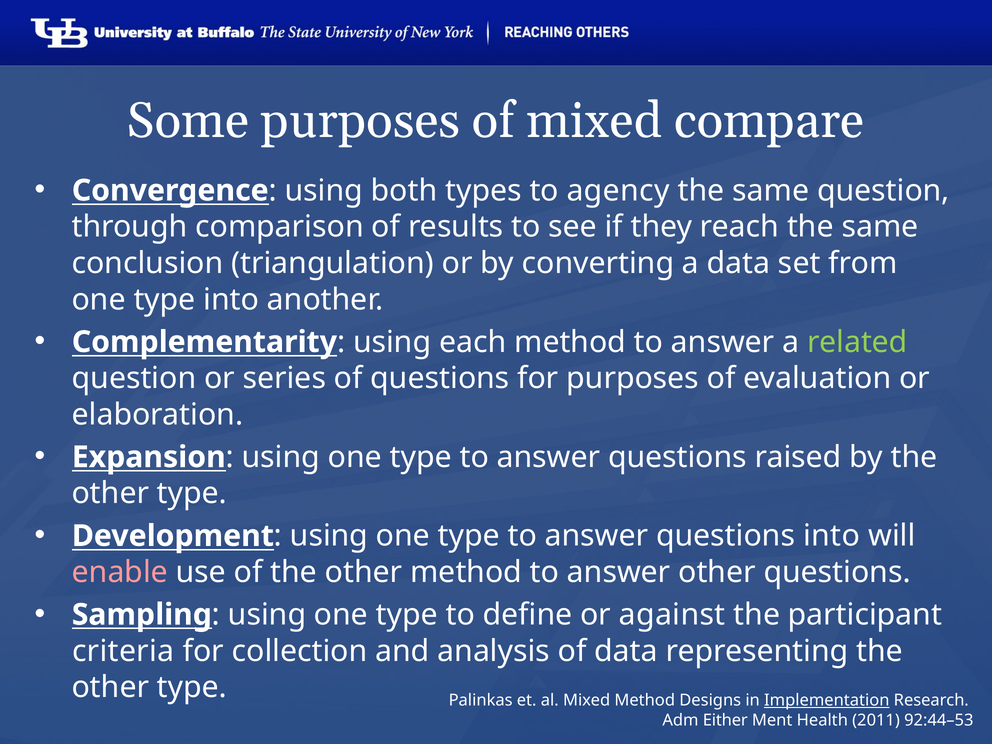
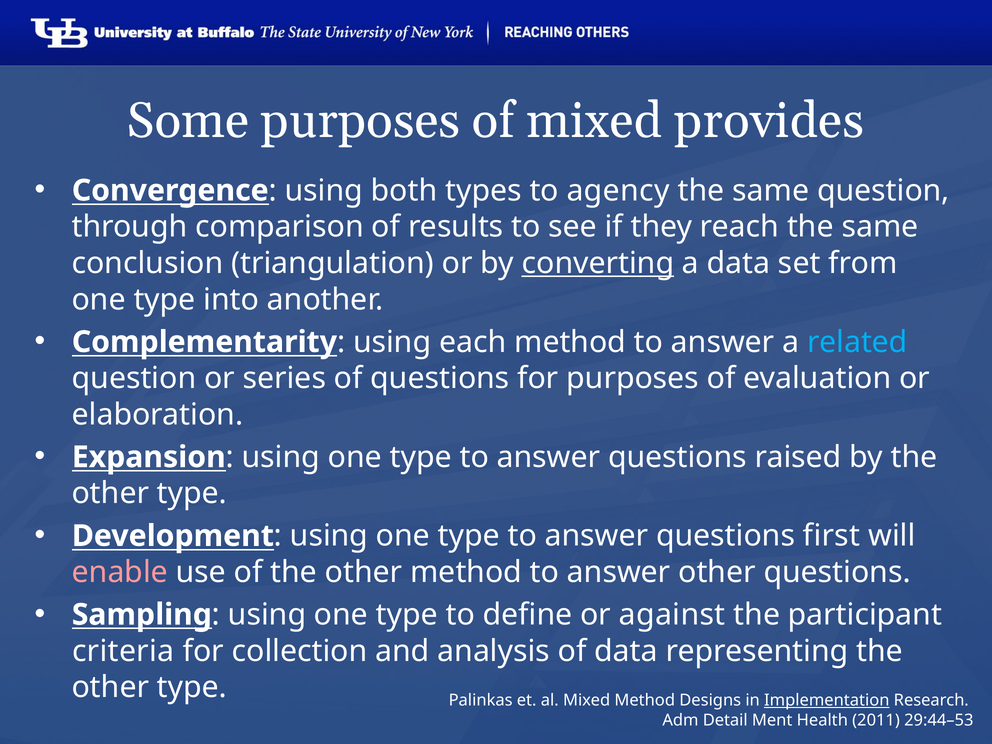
compare: compare -> provides (769, 121)
converting underline: none -> present (598, 263)
related colour: light green -> light blue (857, 342)
questions into: into -> first (832, 536)
Either: Either -> Detail (725, 720)
92:44–53: 92:44–53 -> 29:44–53 (939, 720)
